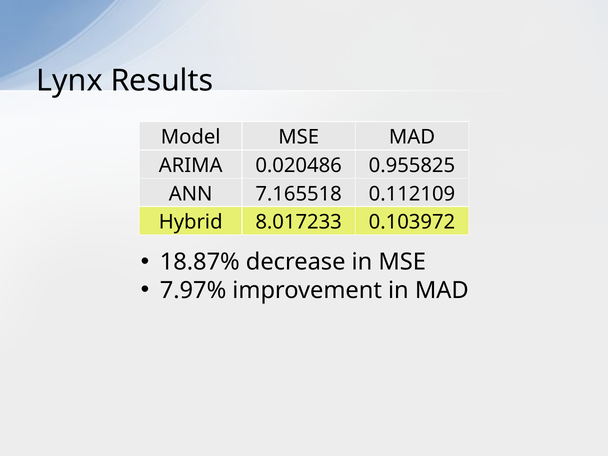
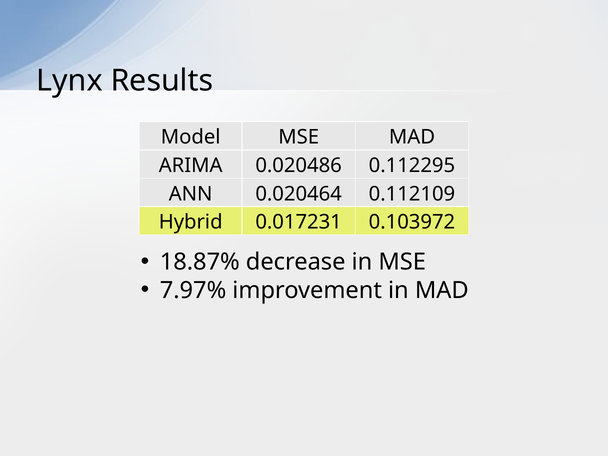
0.955825: 0.955825 -> 0.112295 (412, 166)
7.165518: 7.165518 -> 0.020464 (299, 194)
8.017233: 8.017233 -> 0.017231 (299, 222)
